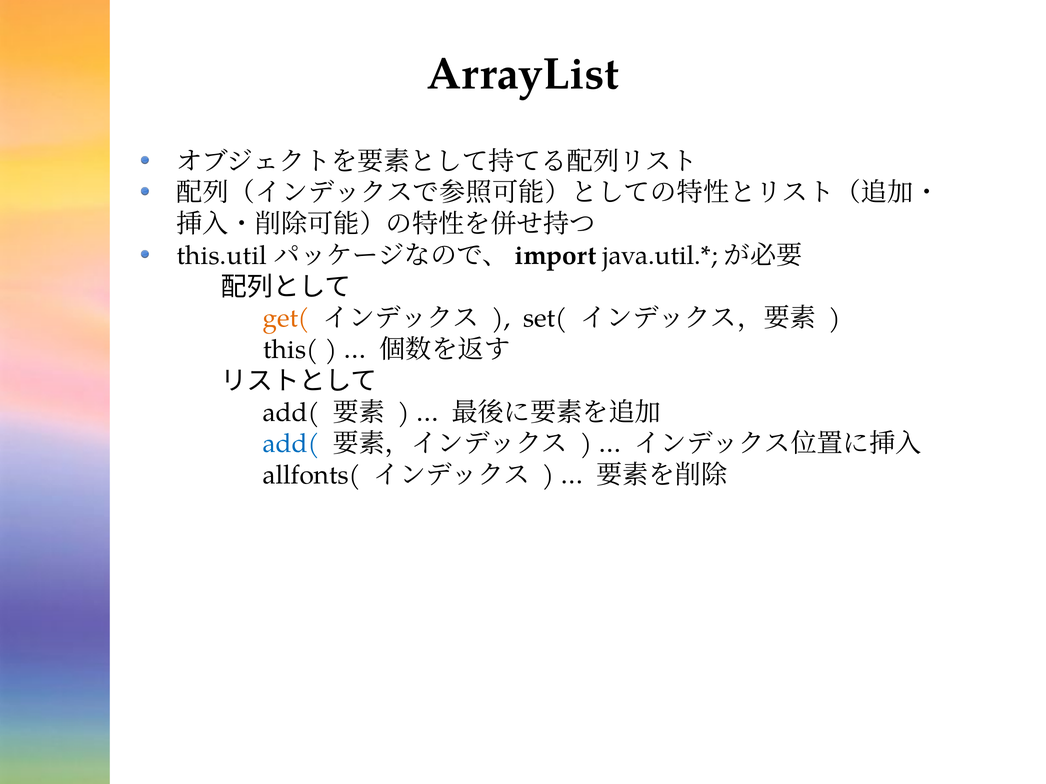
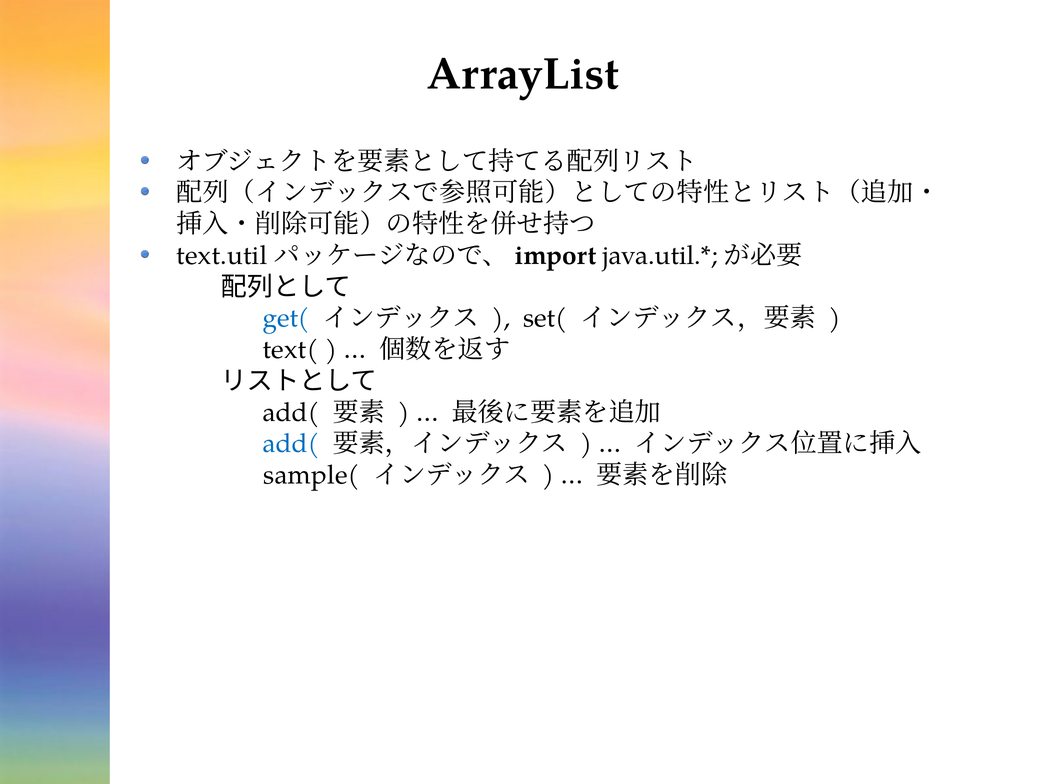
this.util: this.util -> text.util (222, 256)
get( colour: orange -> blue (286, 319)
this(: this( -> text( (291, 350)
allfonts(: allfonts( -> sample( (312, 475)
